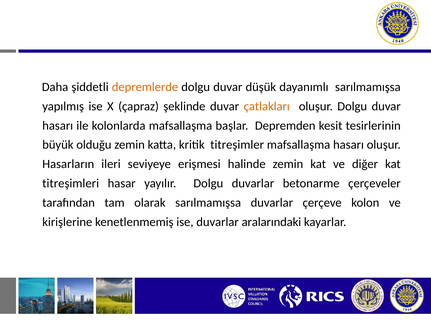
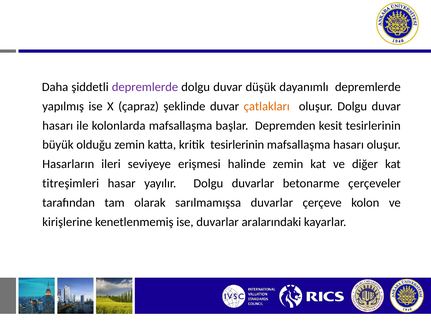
depremlerde colour: orange -> purple (145, 87)
dayanımlı sarılmamışsa: sarılmamışsa -> depremlerde (368, 87)
kritik titreşimler: titreşimler -> tesirlerinin (237, 145)
